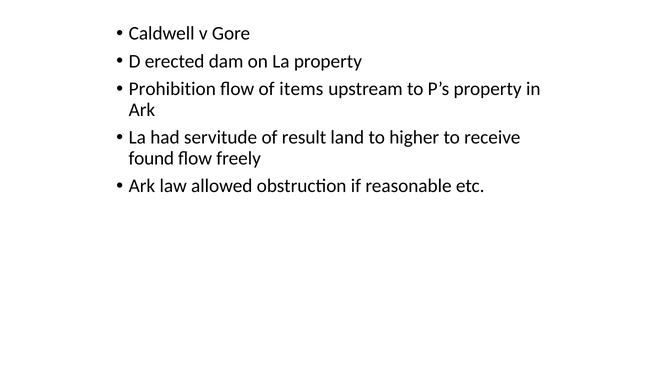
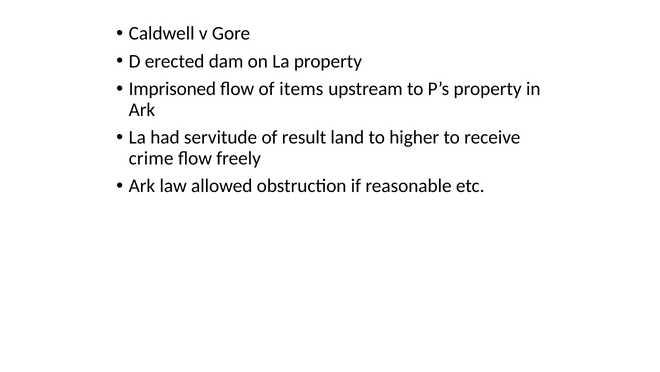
Prohibition: Prohibition -> Imprisoned (172, 89)
found: found -> crime (151, 158)
